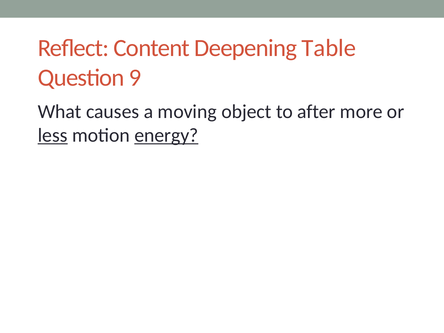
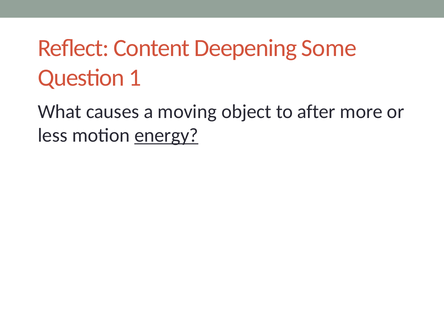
Table: Table -> Some (329, 48)
9: 9 -> 1 (135, 78)
less underline: present -> none (53, 135)
